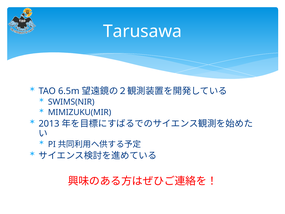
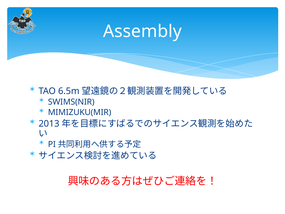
Tarusawa: Tarusawa -> Assembly (142, 31)
